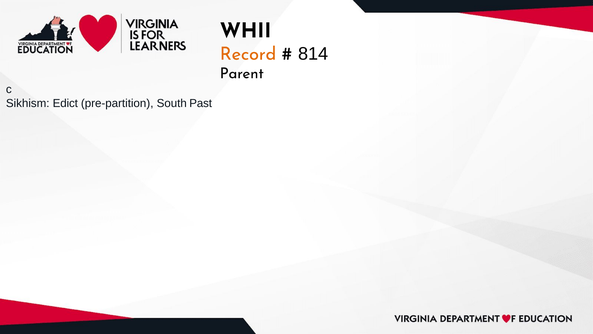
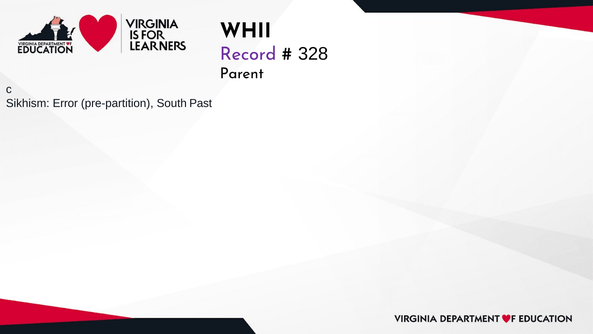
Record colour: orange -> purple (248, 54)
814: 814 -> 328 (313, 54)
Edict: Edict -> Error (65, 103)
